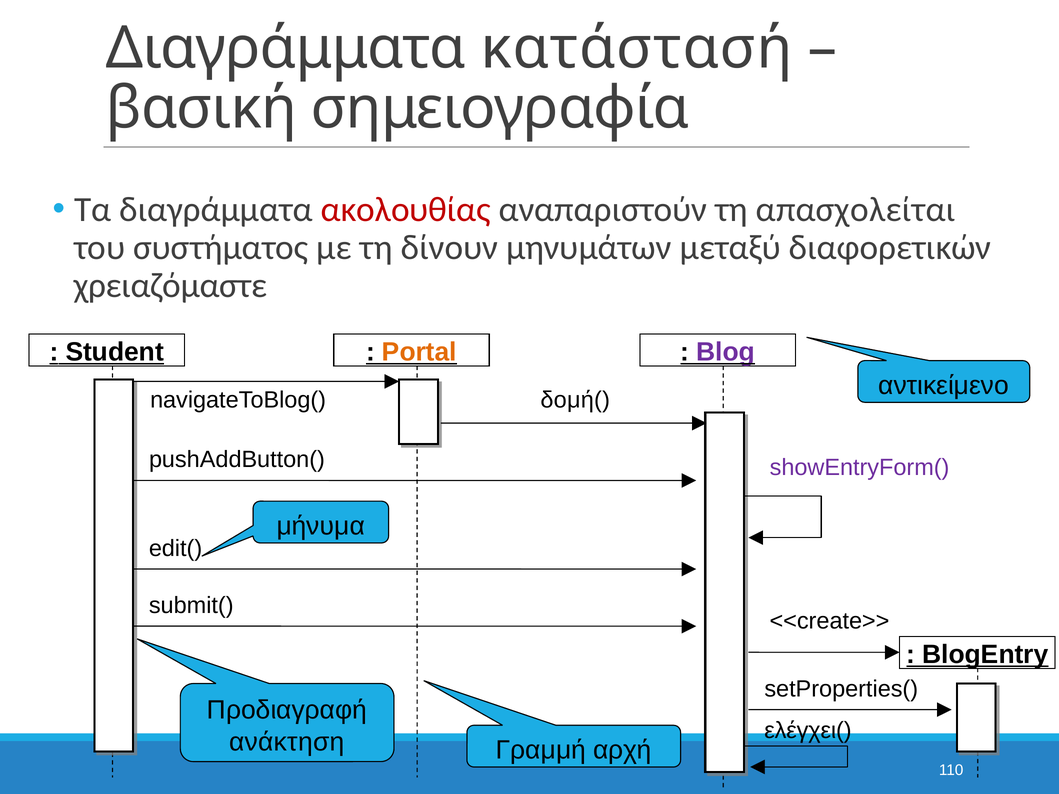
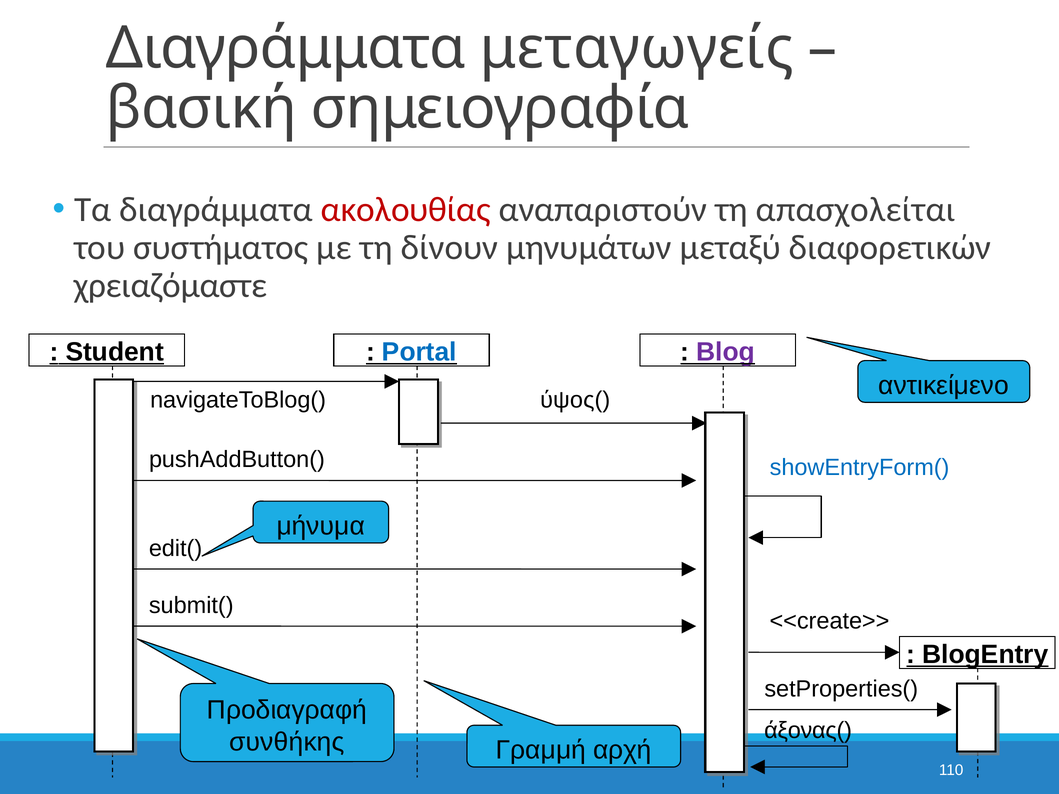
κατάστασή: κατάστασή -> μεταγωγείς (637, 49)
Portal colour: orange -> blue (419, 352)
δομή(: δομή( -> ύψος( (575, 400)
showEntryForm( colour: purple -> blue (860, 468)
ελέγχει(: ελέγχει( -> άξονας( (808, 731)
ανάκτηση: ανάκτηση -> συνθήκης (287, 742)
